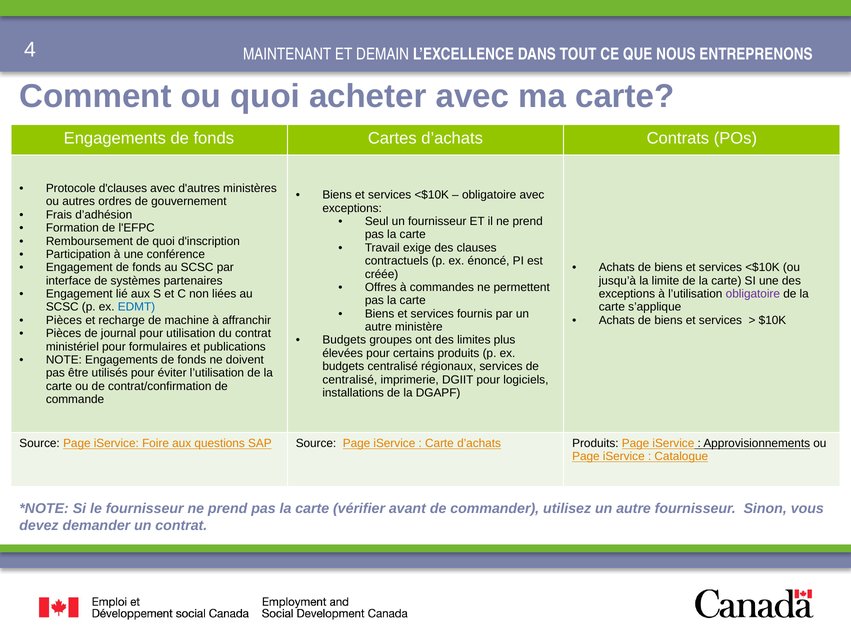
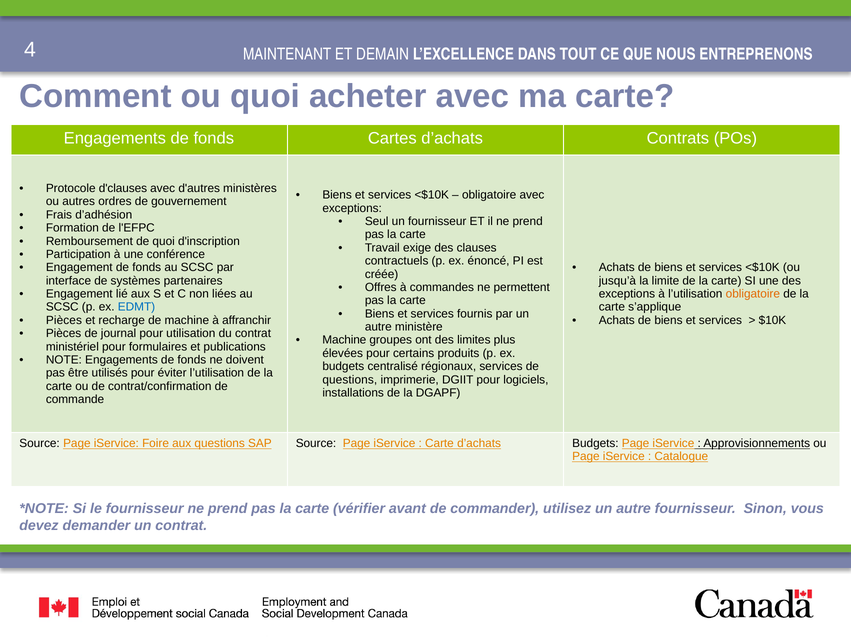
obligatoire colour: purple -> orange (753, 294)
Budgets: Budgets -> Machine (344, 340)
centralisé: centralisé -> questions (350, 380)
d’achats Produits: Produits -> Budgets (595, 444)
